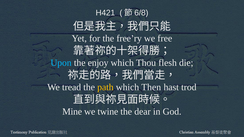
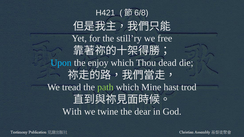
free’ry: free’ry -> still’ry (129, 39)
flesh: flesh -> dead (167, 63)
path colour: yellow -> light green (105, 87)
Then: Then -> Mine (151, 87)
Mine: Mine -> With (72, 112)
